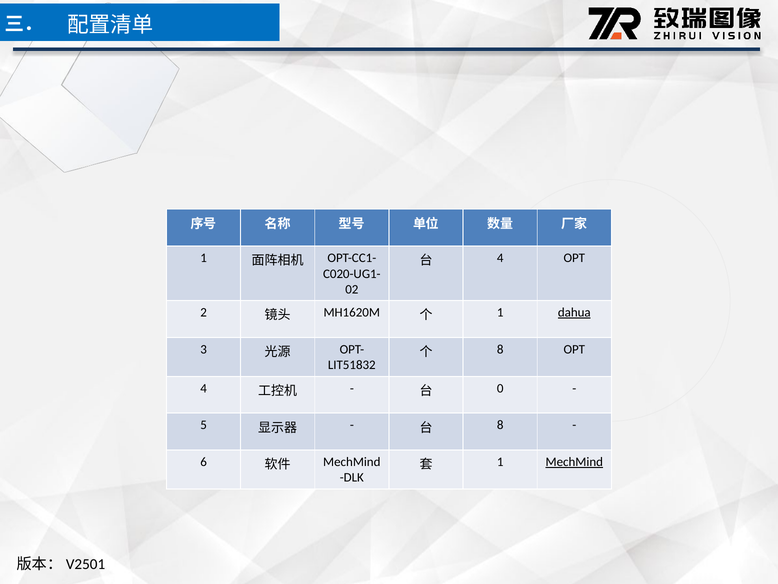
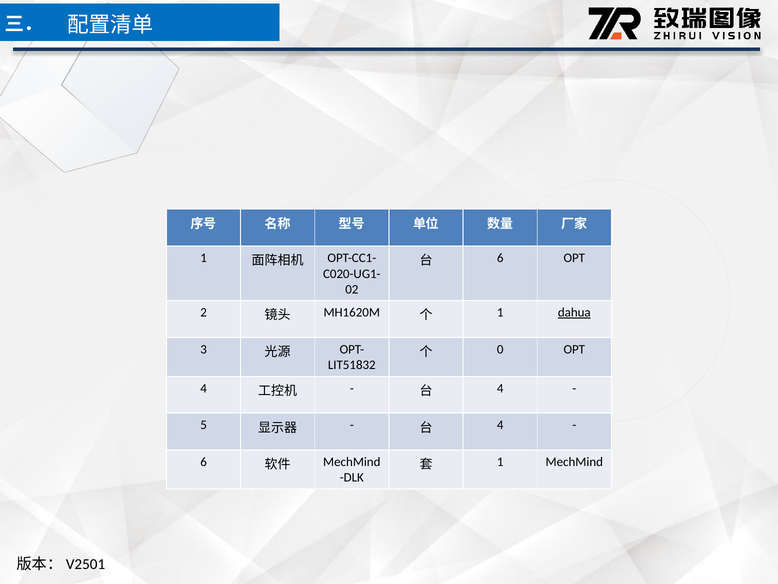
4: 4 -> 6 (500, 258)
8: 8 -> 0 (500, 349)
0: 0 -> 4 (500, 388)
8: 8 -> 4 (500, 425)
MechMind underline: present -> none (574, 461)
